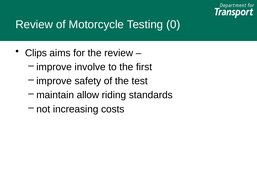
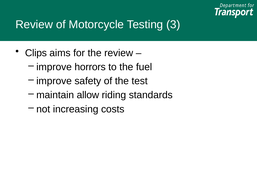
0: 0 -> 3 (173, 25)
involve: involve -> horrors (90, 67)
first: first -> fuel (144, 67)
